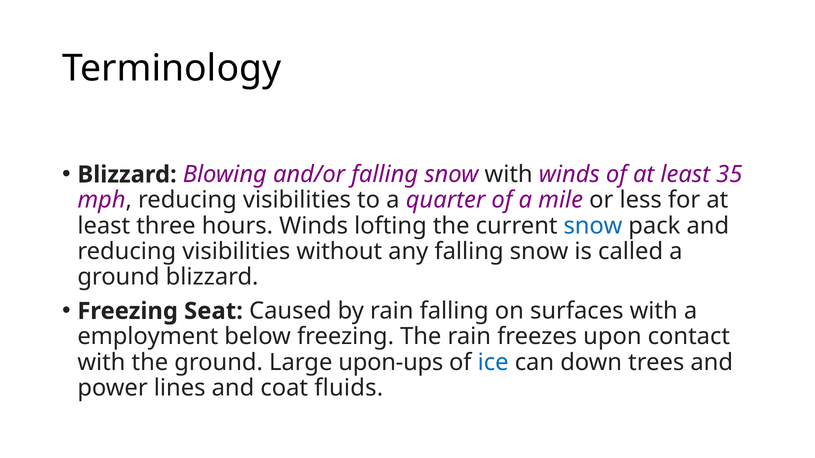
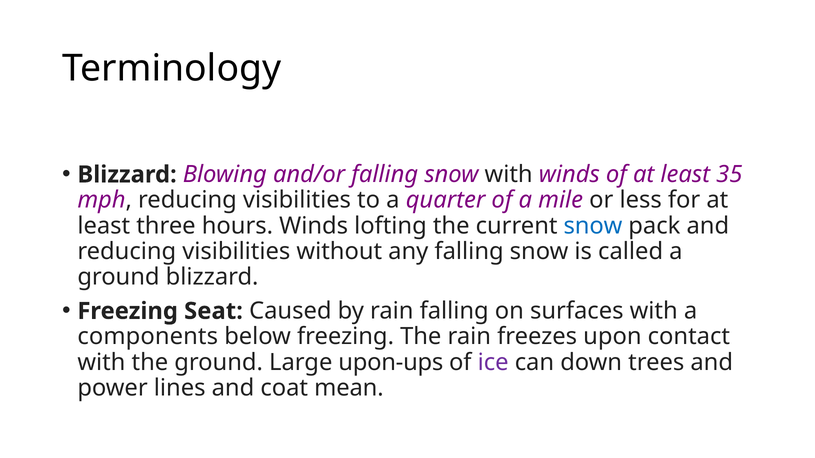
employment: employment -> components (148, 337)
ice colour: blue -> purple (493, 363)
fluids: fluids -> mean (349, 388)
